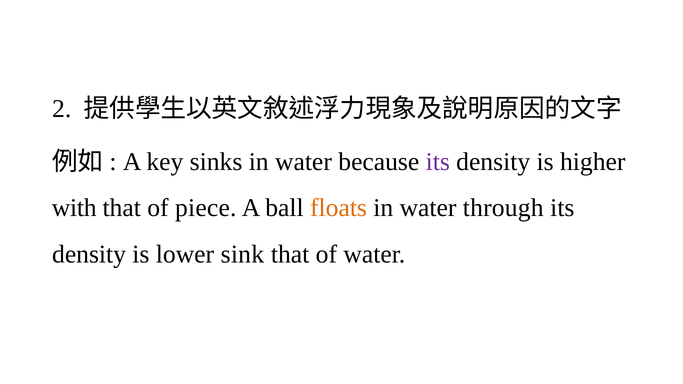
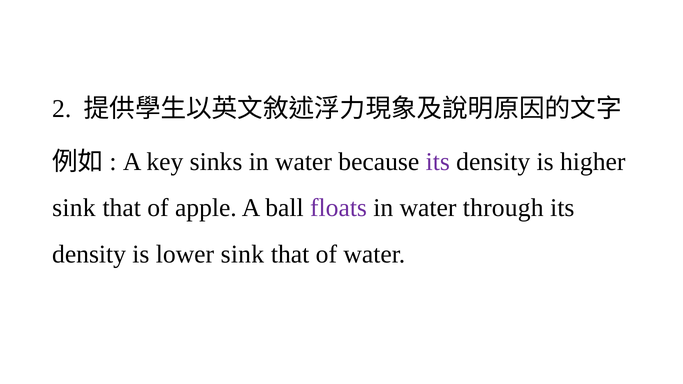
with: with -> sink (74, 208)
piece: piece -> apple (206, 208)
floats colour: orange -> purple (339, 208)
